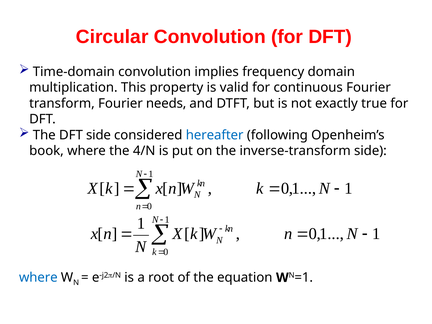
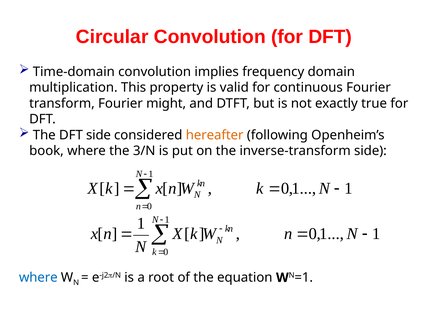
needs: needs -> might (166, 103)
hereafter colour: blue -> orange (215, 135)
4/N: 4/N -> 3/N (144, 151)
